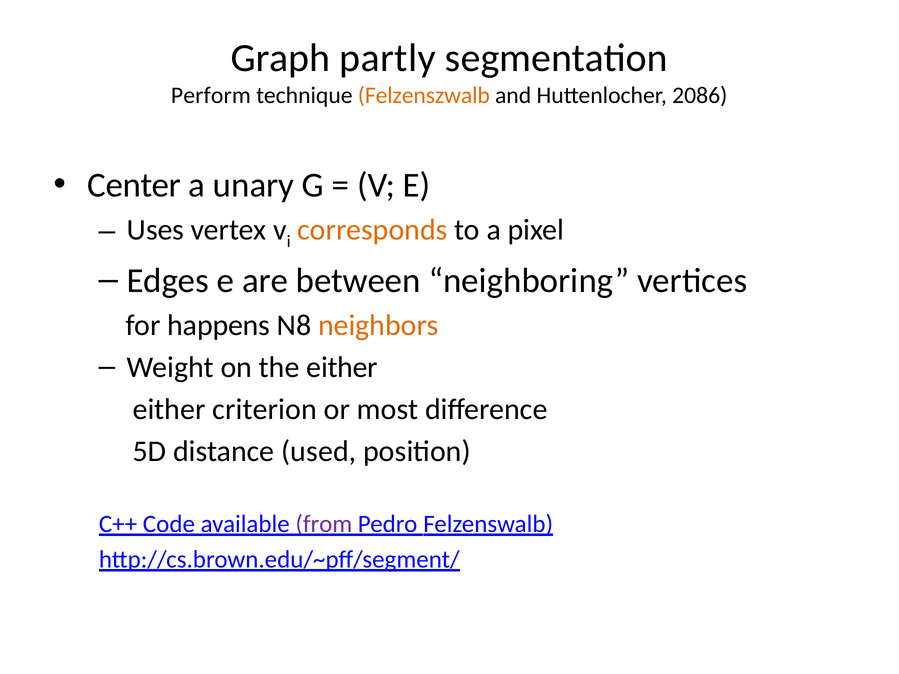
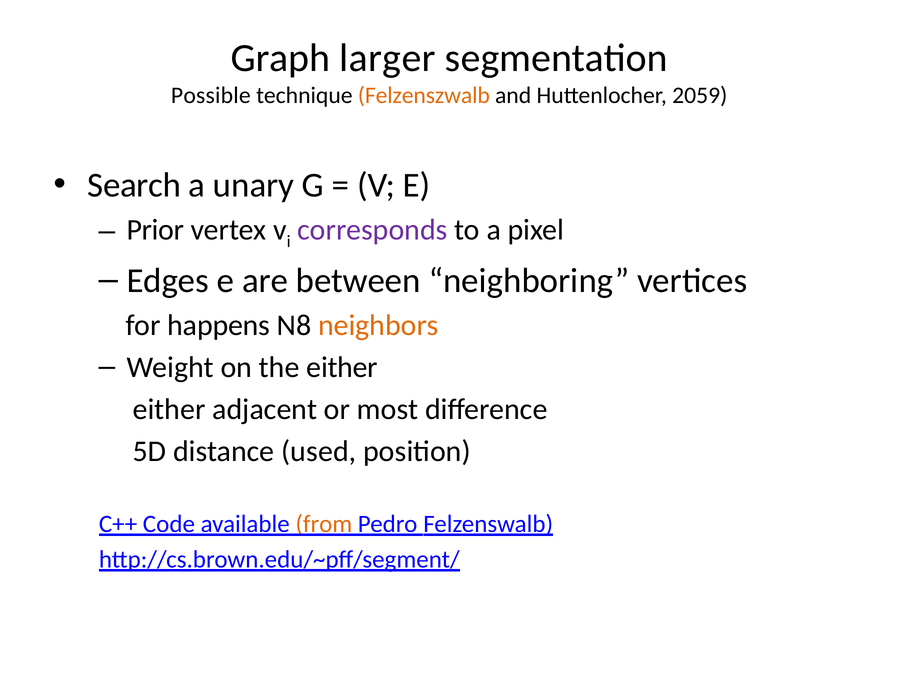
partly: partly -> larger (387, 58)
Perform: Perform -> Possible (211, 95)
2086: 2086 -> 2059 (700, 95)
Center: Center -> Search (134, 185)
Uses: Uses -> Prior (156, 230)
corresponds colour: orange -> purple (372, 230)
criterion: criterion -> adjacent (265, 409)
from colour: purple -> orange (324, 524)
